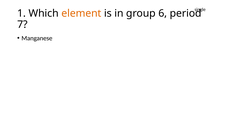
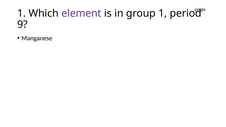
element colour: orange -> purple (81, 13)
group 6: 6 -> 1 (163, 13)
7: 7 -> 9 (22, 25)
